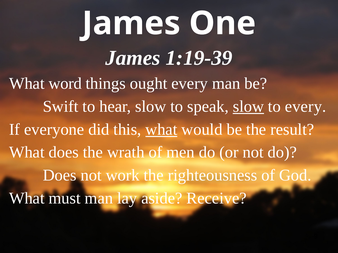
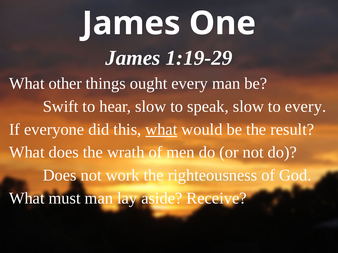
1:19-39: 1:19-39 -> 1:19-29 (199, 58)
word: word -> other (65, 84)
slow underline: present -> none (248, 107)
